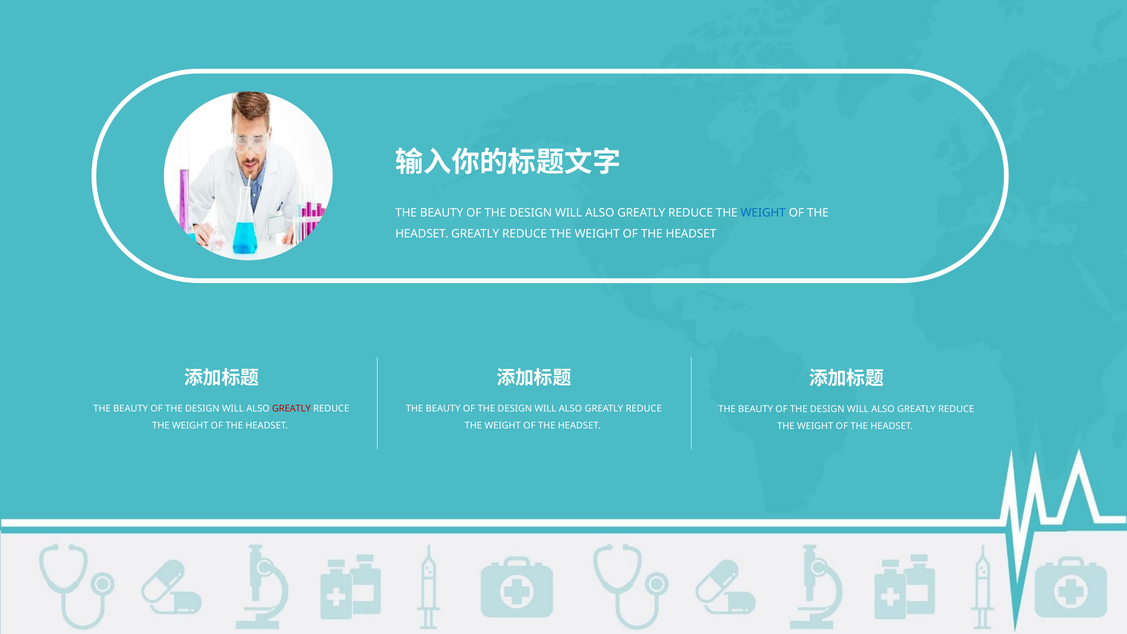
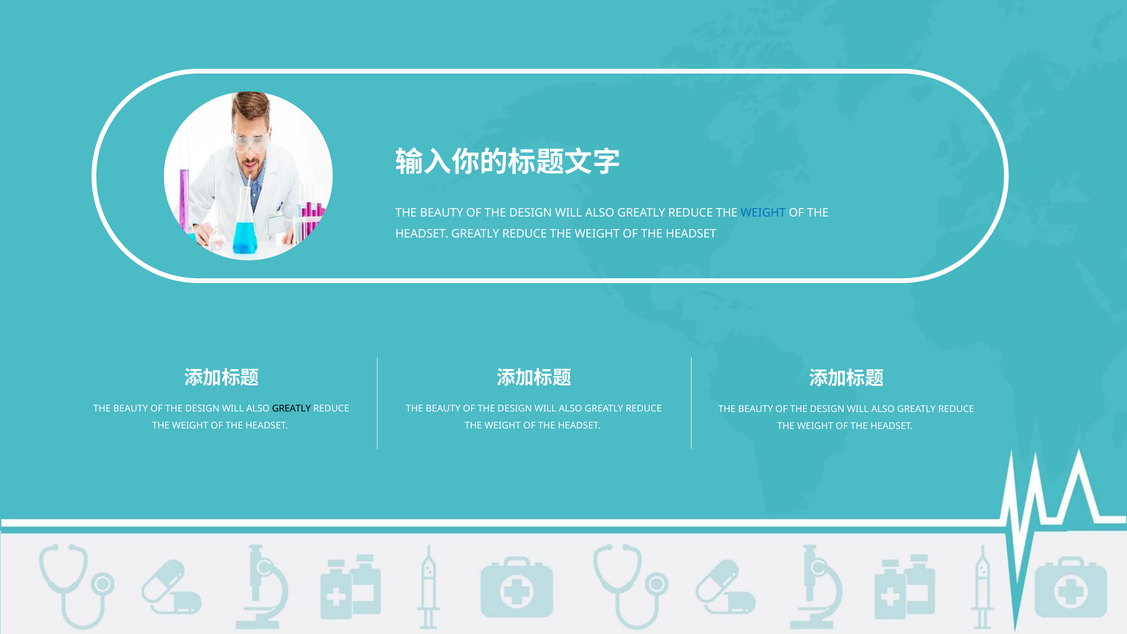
GREATLY colour: red -> black (291, 409)
